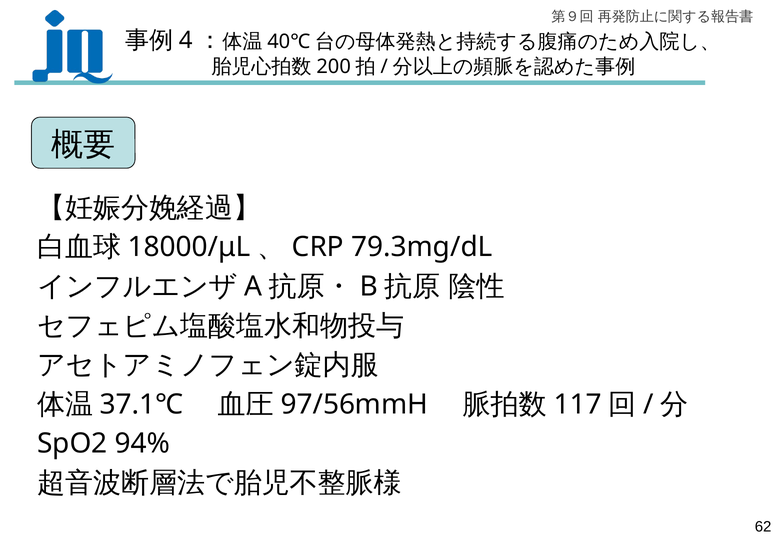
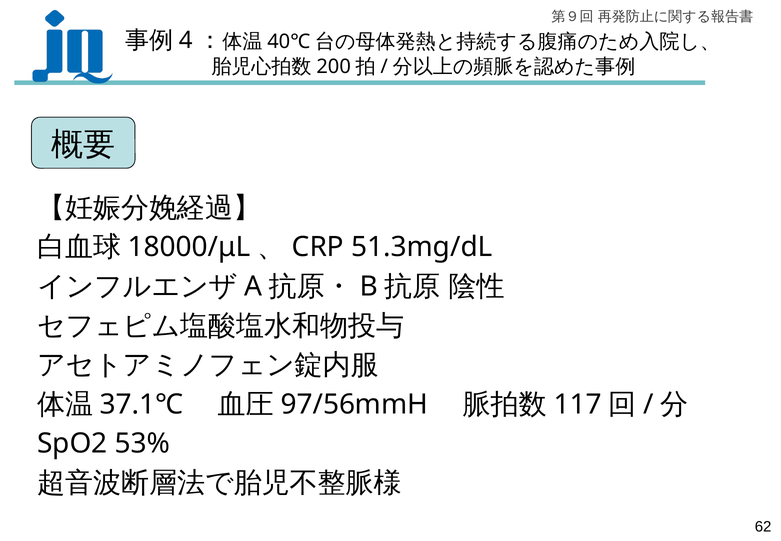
79.3mg/dL: 79.3mg/dL -> 51.3mg/dL (422, 247)
94%: 94% -> 53% (142, 444)
